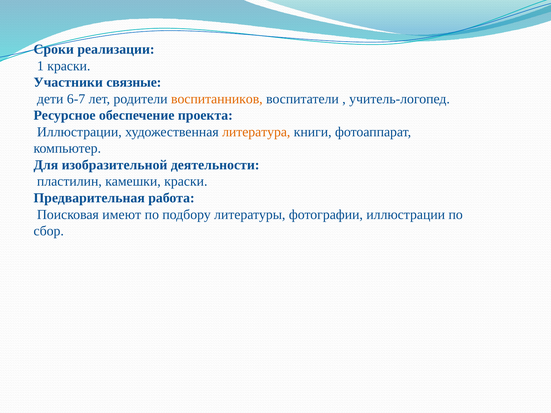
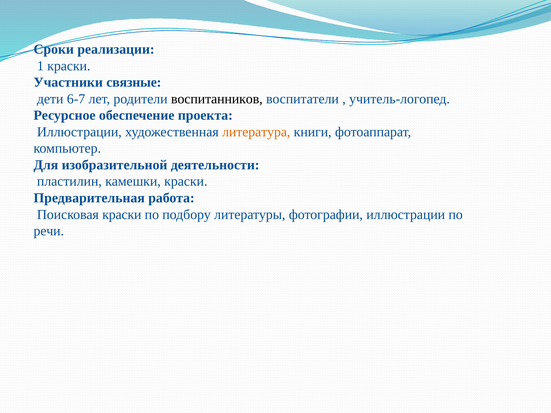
воспитанников colour: orange -> black (217, 99)
Поисковая имеют: имеют -> краски (122, 215)
сбор: сбор -> речи (49, 231)
